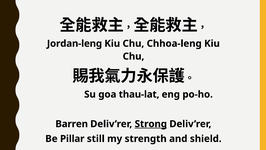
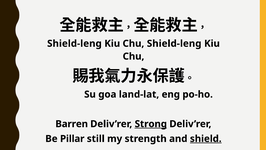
Jordan-leng: Jordan-leng -> Shield-leng (74, 43)
Chu Chhoa-leng: Chhoa-leng -> Shield-leng (174, 43)
thau-lat: thau-lat -> land-lat (139, 94)
shield underline: none -> present (206, 138)
